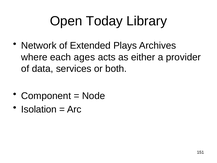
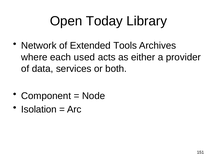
Plays: Plays -> Tools (125, 46)
ages: ages -> used (84, 57)
